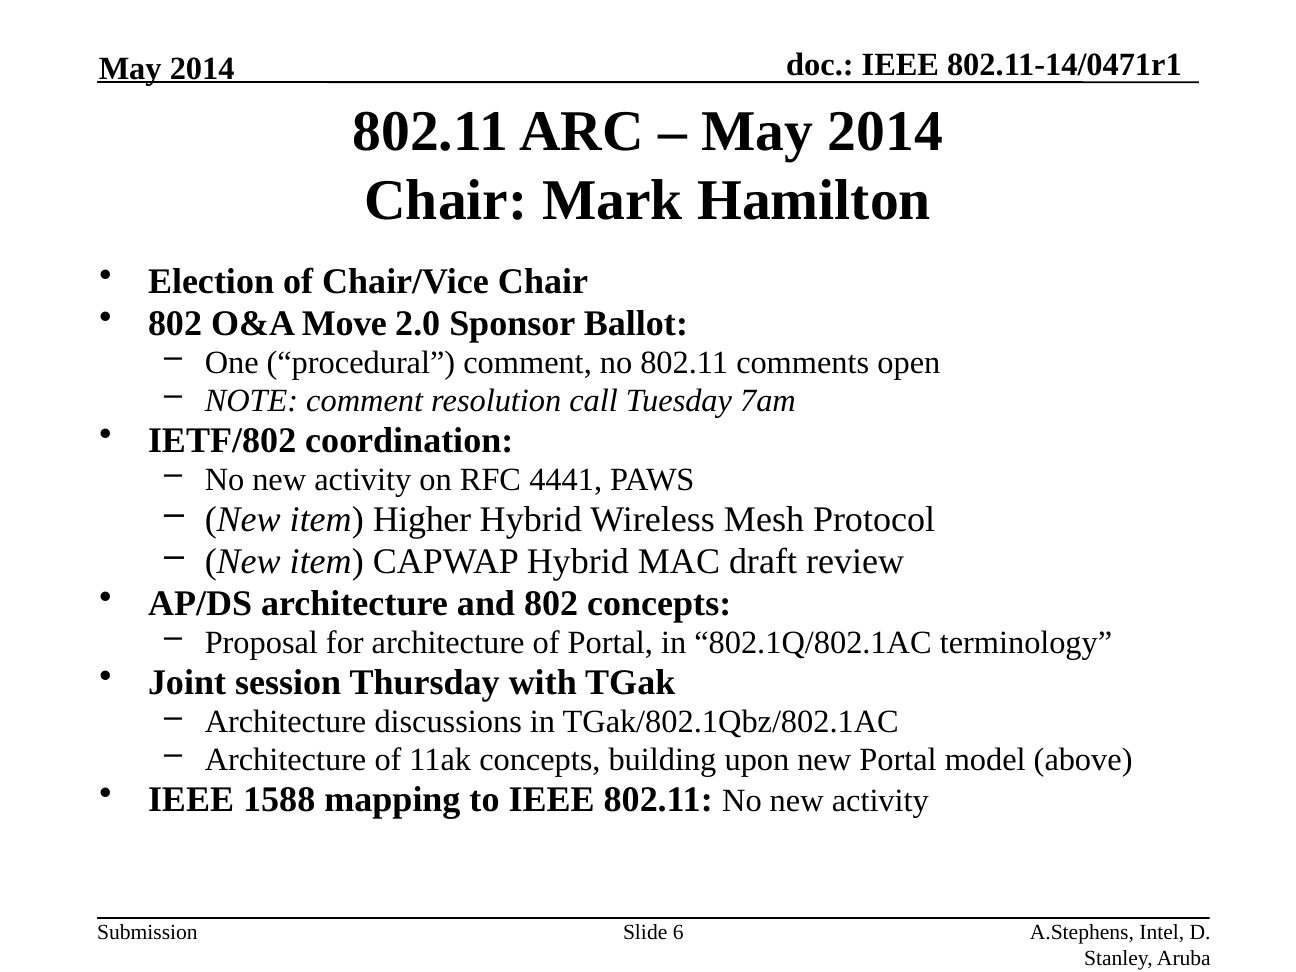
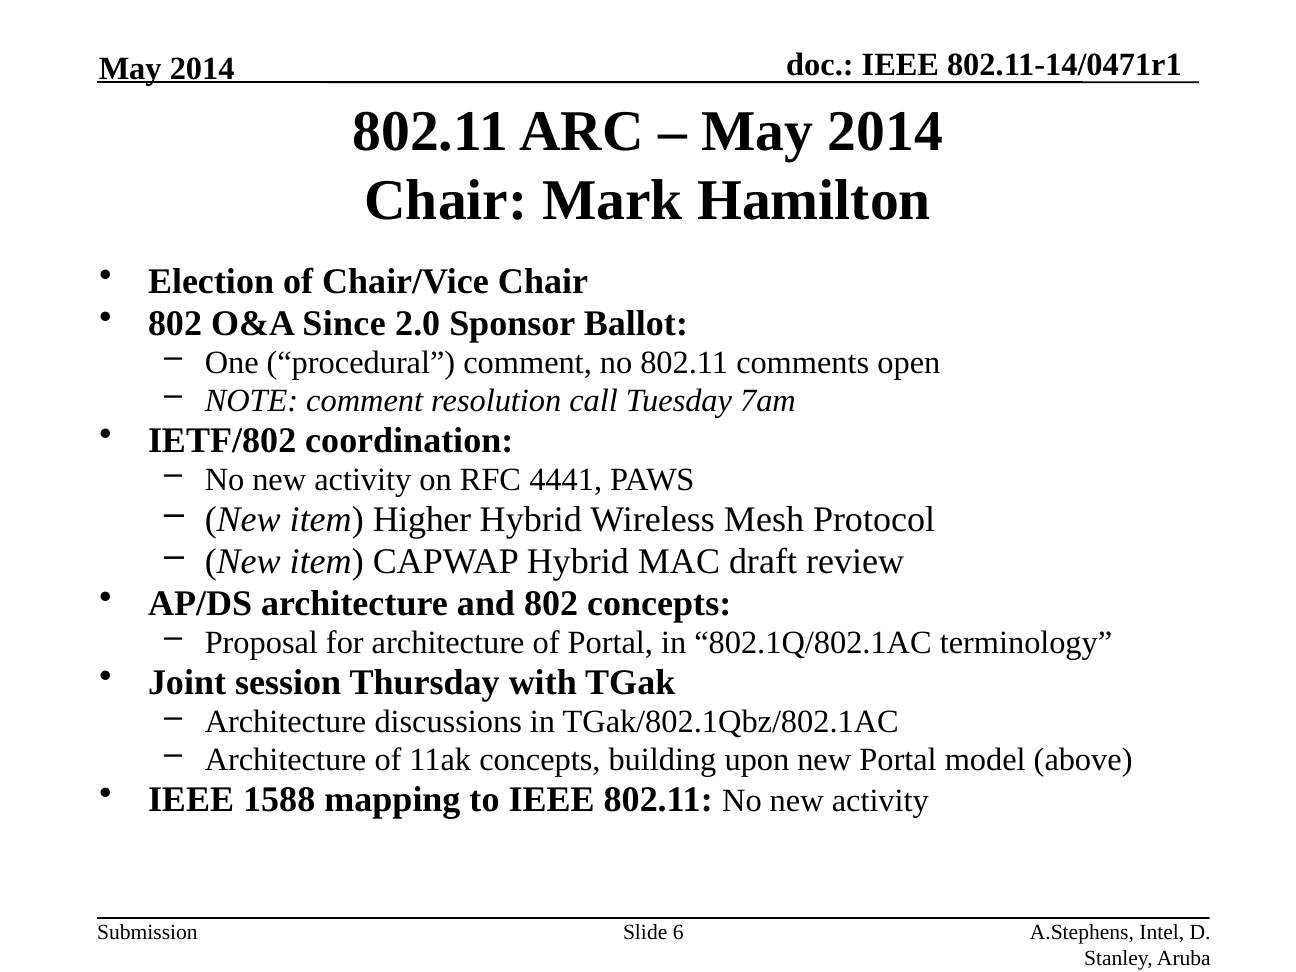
Move: Move -> Since (344, 323)
